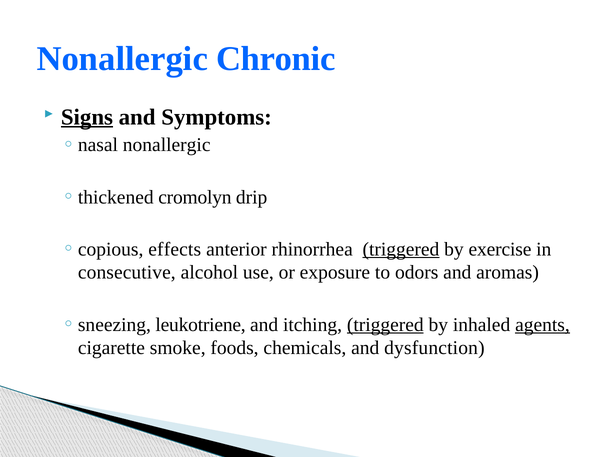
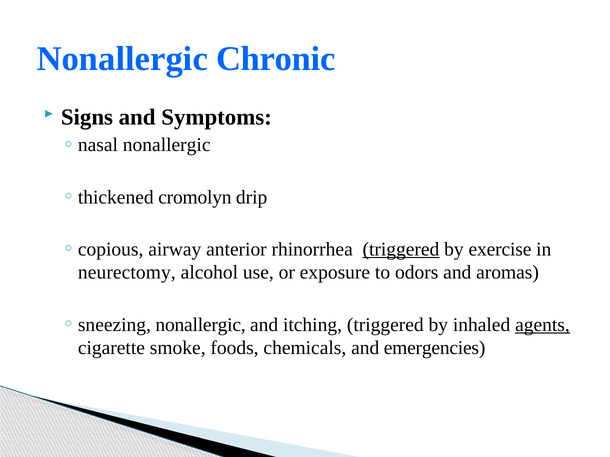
Signs underline: present -> none (87, 117)
effects: effects -> airway (175, 250)
consecutive: consecutive -> neurectomy (127, 273)
leukotriene: leukotriene -> nonallergic (201, 325)
triggered underline: present -> none (385, 325)
dysfunction: dysfunction -> emergencies (435, 348)
